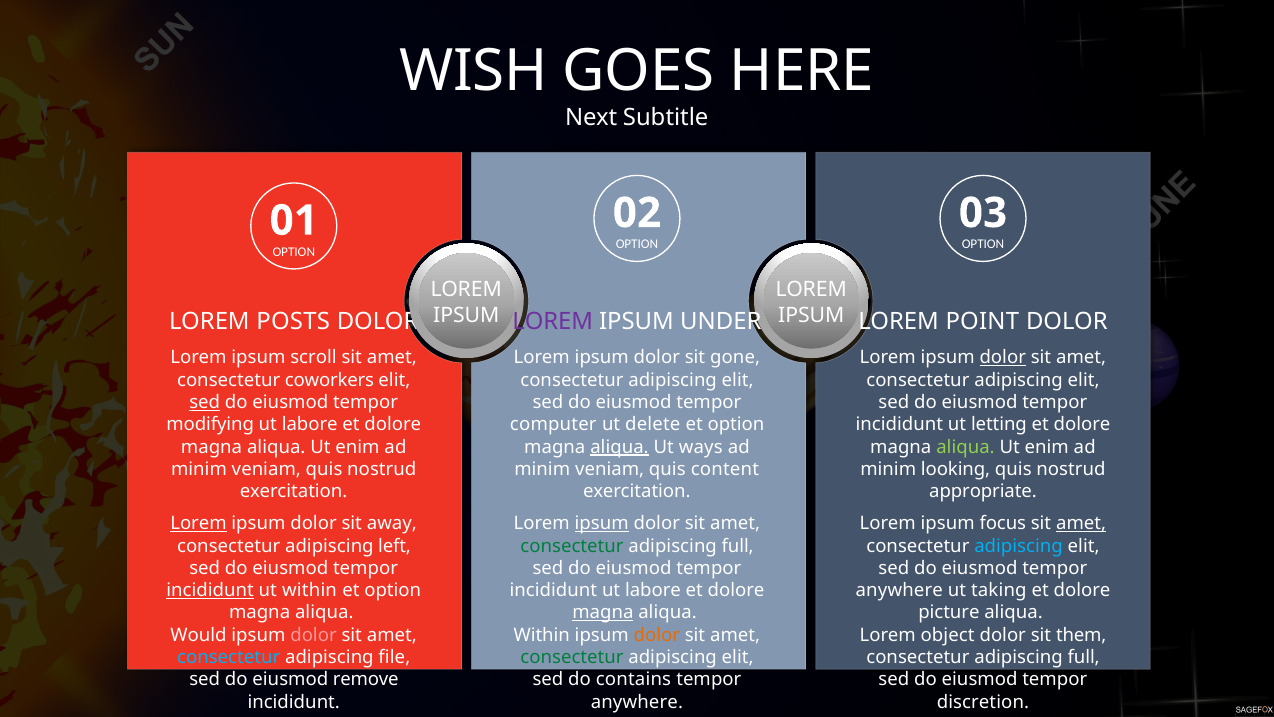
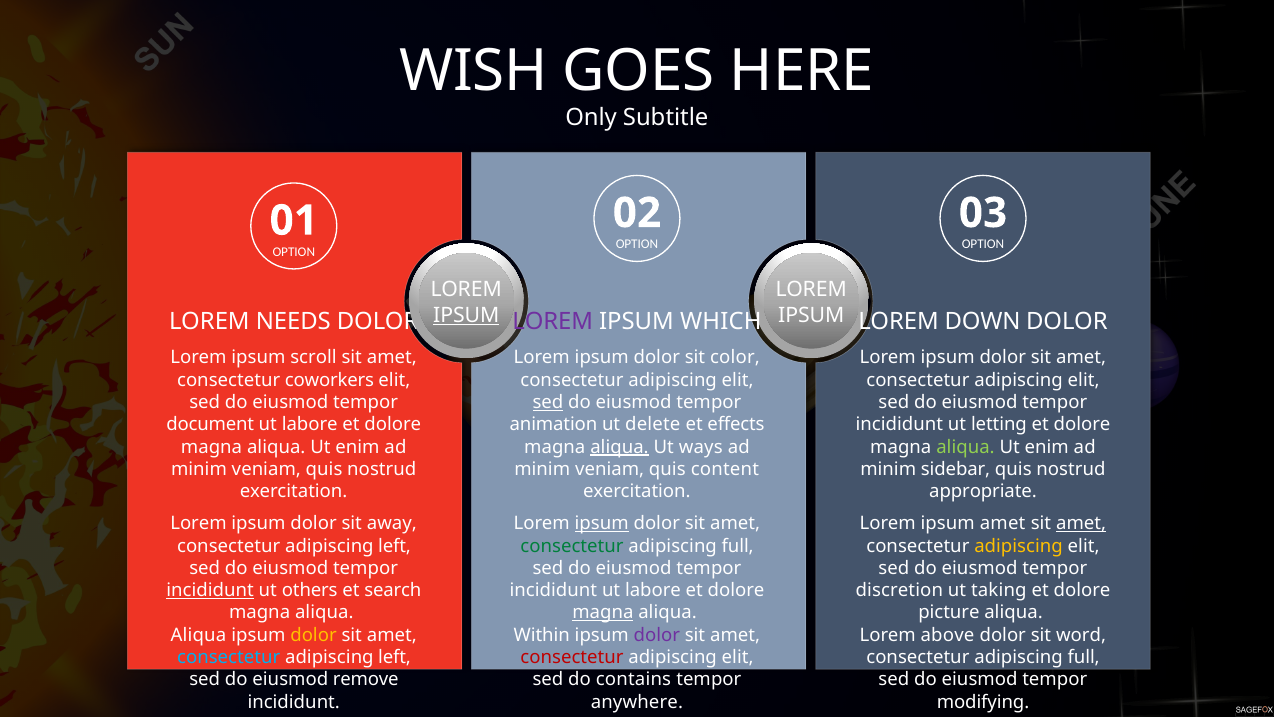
Next: Next -> Only (591, 118)
IPSUM underline: none -> present (466, 315)
POSTS: POSTS -> NEEDS (293, 321)
UNDER: UNDER -> WHICH (721, 321)
POINT: POINT -> DOWN (983, 321)
gone: gone -> color (735, 358)
dolor underline: present -> none (1003, 358)
sed underline: present -> none (205, 402)
sed underline: none -> present (548, 402)
modifying: modifying -> document (210, 425)
computer: computer -> animation (553, 425)
option: option -> effects (736, 425)
looking: looking -> sidebar (956, 469)
Lorem underline: present -> none (198, 523)
ipsum focus: focus -> amet (1003, 523)
adipiscing colour: light blue -> yellow (1019, 546)
ut within: within -> others (310, 590)
option: option -> search (393, 590)
anywhere: anywhere -> discretion (899, 590)
Would: Would -> Aliqua (198, 635)
dolor colour: pink -> yellow (314, 635)
dolor colour: orange -> purple (657, 635)
object: object -> above (948, 635)
them: them -> word (1081, 635)
file: file -> left (394, 657)
consectetur colour: green -> red (572, 657)
discretion: discretion -> modifying (983, 702)
